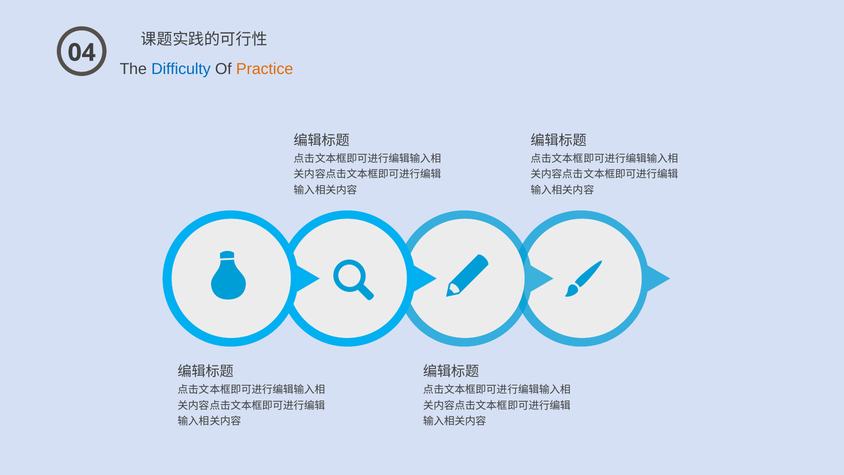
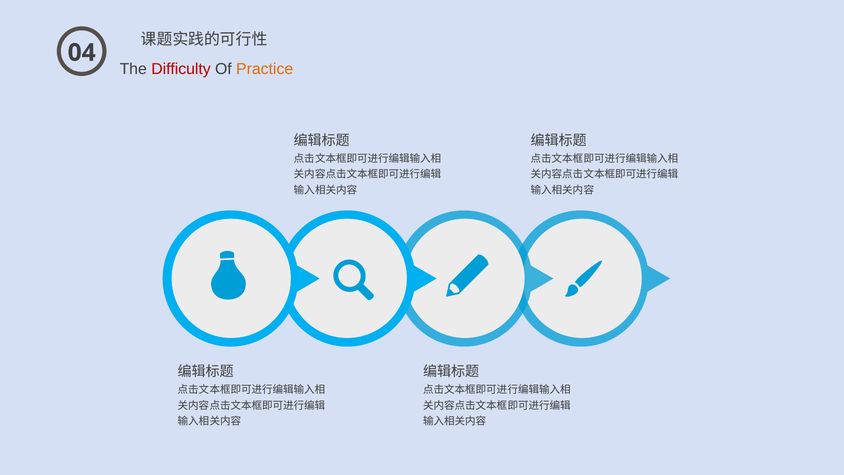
Difficulty colour: blue -> red (181, 69)
